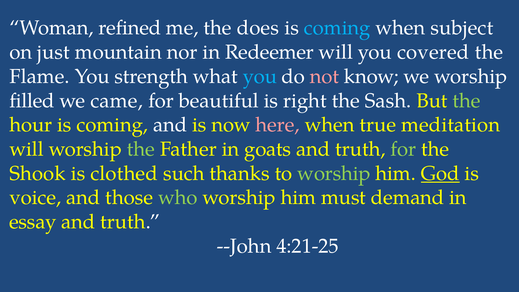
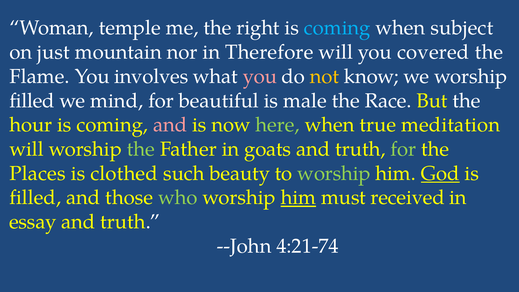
refined: refined -> temple (130, 28)
does: does -> right (258, 28)
Redeemer: Redeemer -> Therefore (269, 52)
strength: strength -> involves (151, 76)
you colour: light blue -> pink (260, 76)
not colour: pink -> yellow (325, 76)
came: came -> mind (117, 101)
right: right -> male (305, 101)
Sash: Sash -> Race (388, 101)
the colour: light green -> white (467, 101)
and colour: white -> pink (170, 125)
here colour: pink -> light green (278, 125)
Shook: Shook -> Places (38, 173)
thanks: thanks -> beauty (240, 173)
voice: voice -> filled (35, 198)
him underline: none -> present (298, 198)
demand: demand -> received (408, 198)
4:21-25: 4:21-25 -> 4:21-74 (308, 246)
